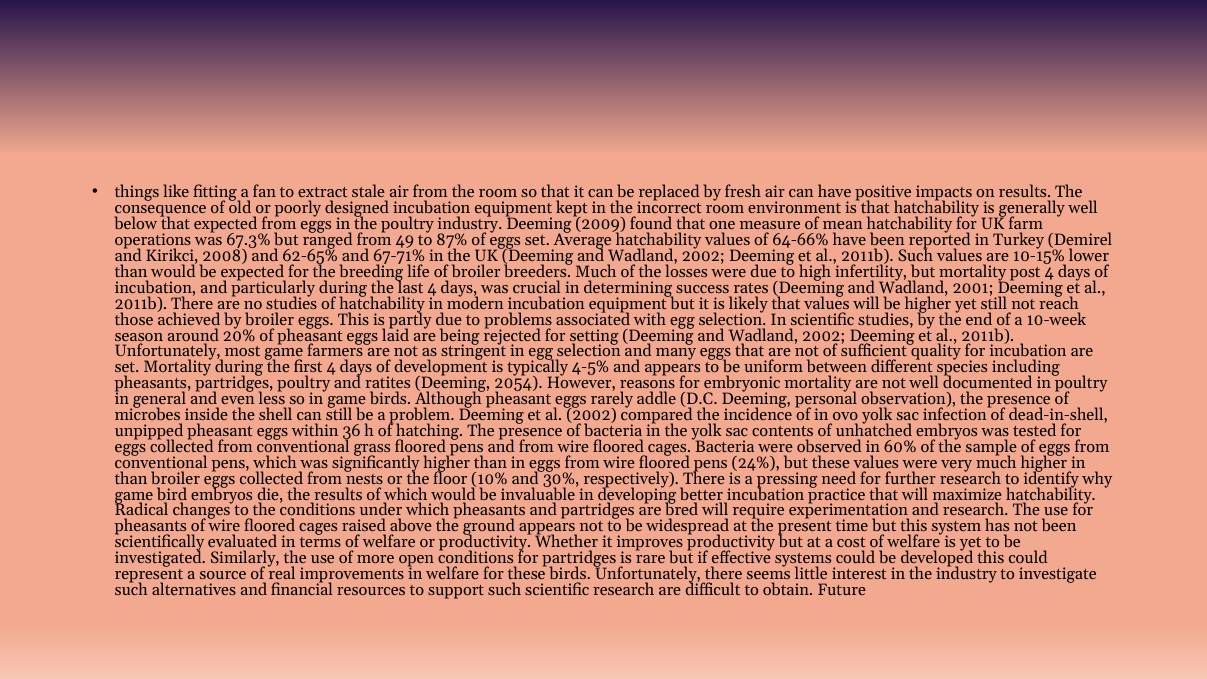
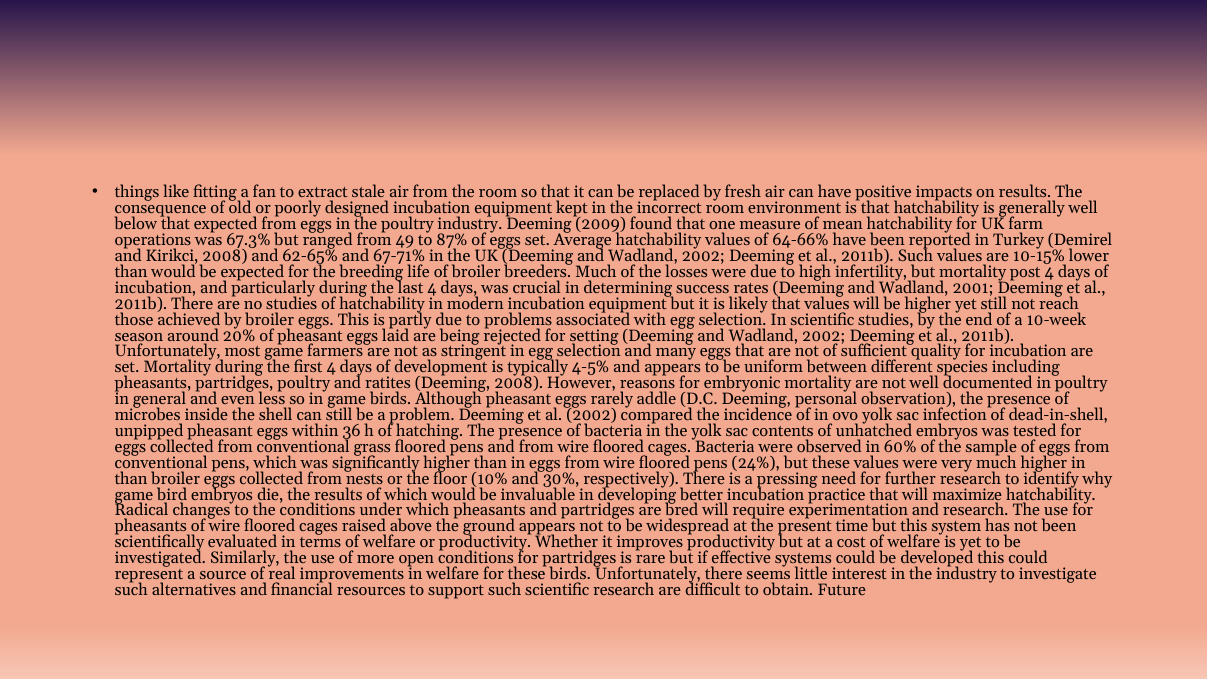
Deeming 2054: 2054 -> 2008 (519, 383)
